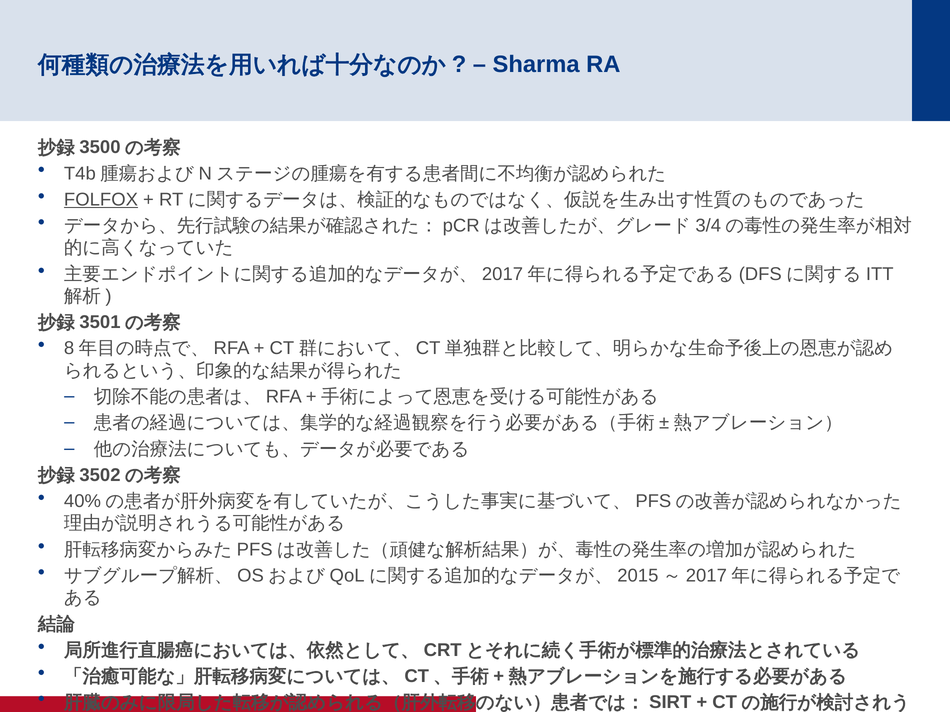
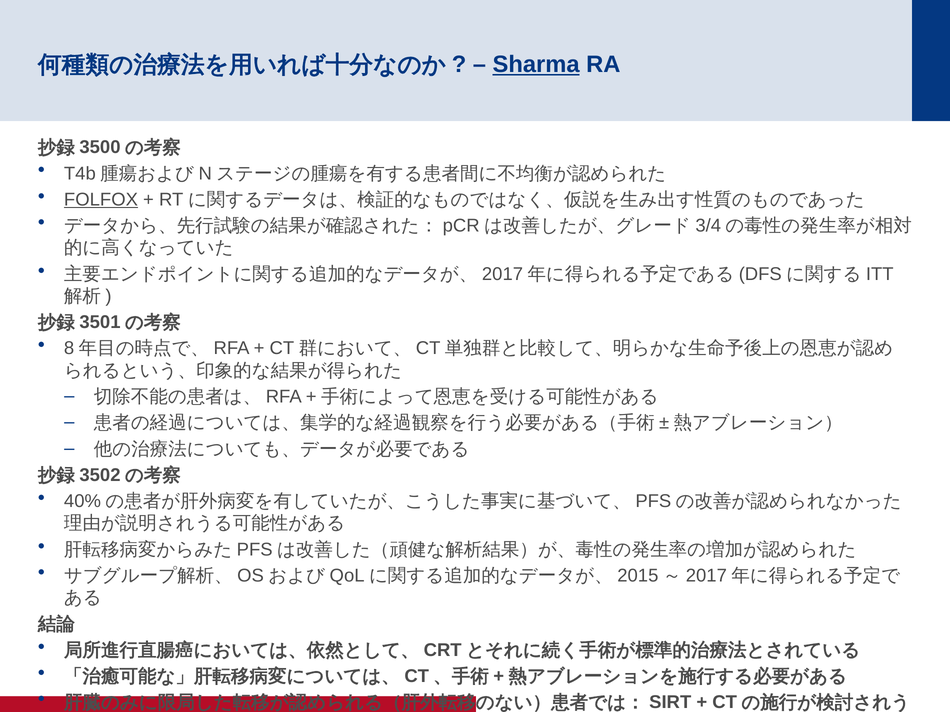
Sharma underline: none -> present (536, 65)
